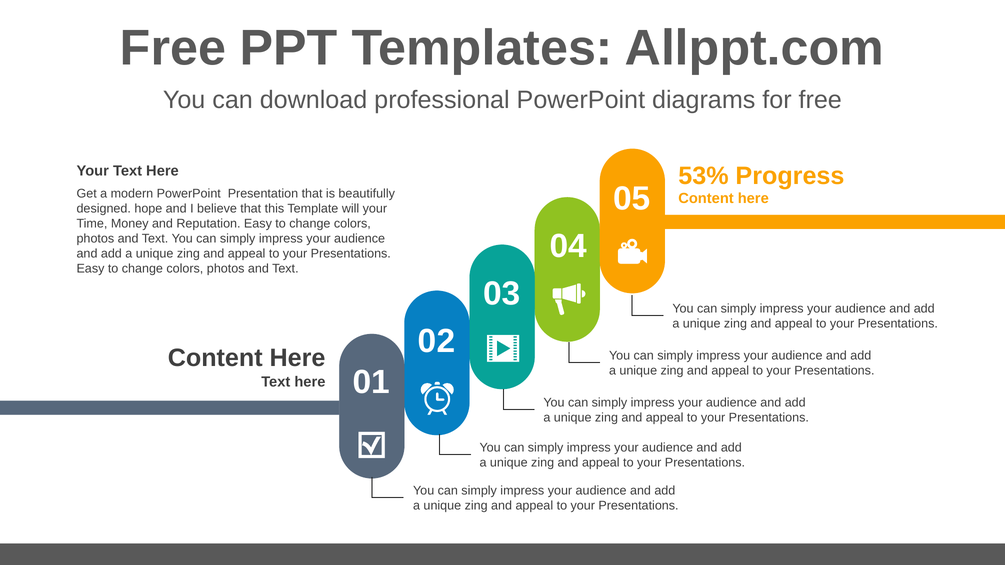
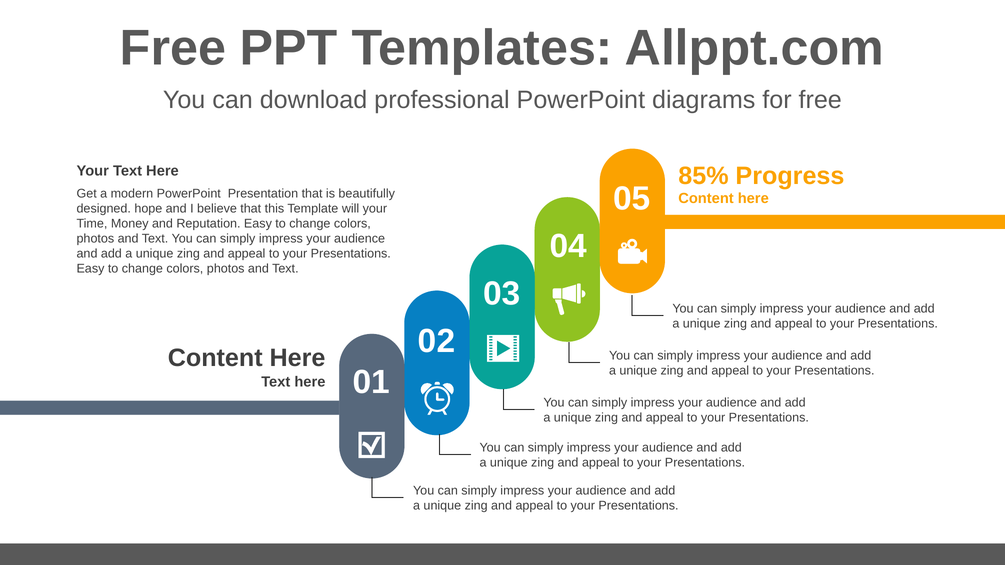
53%: 53% -> 85% (703, 176)
